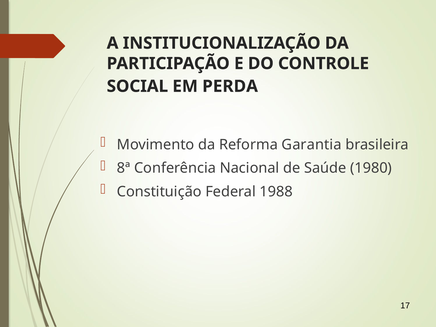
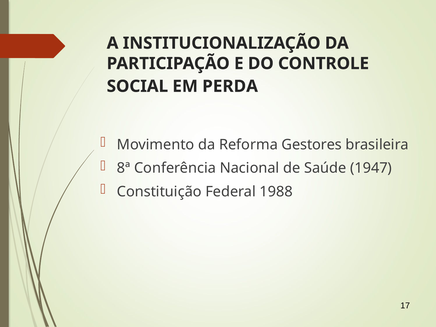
Garantia: Garantia -> Gestores (312, 145)
1980: 1980 -> 1947 (371, 168)
